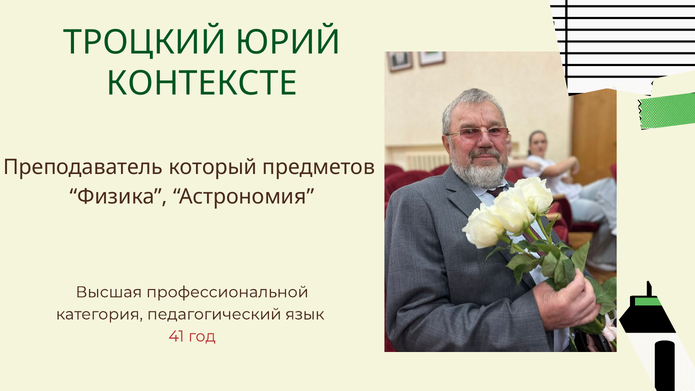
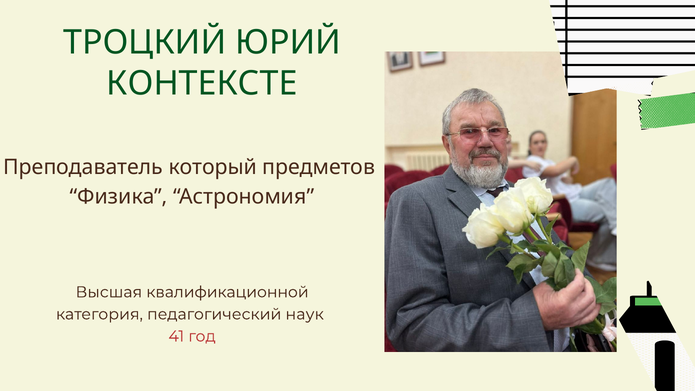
профессиональной: профессиональной -> квалификационной (227, 292)
язык: язык -> наук (305, 314)
